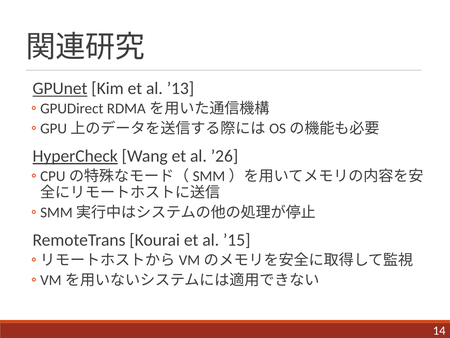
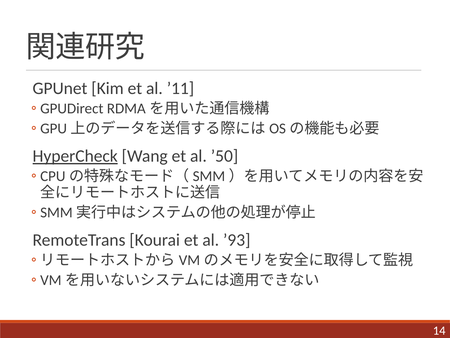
GPUnet underline: present -> none (60, 88)
’13: ’13 -> ’11 (180, 88)
’26: ’26 -> ’50 (224, 156)
’15: ’15 -> ’93 (237, 240)
